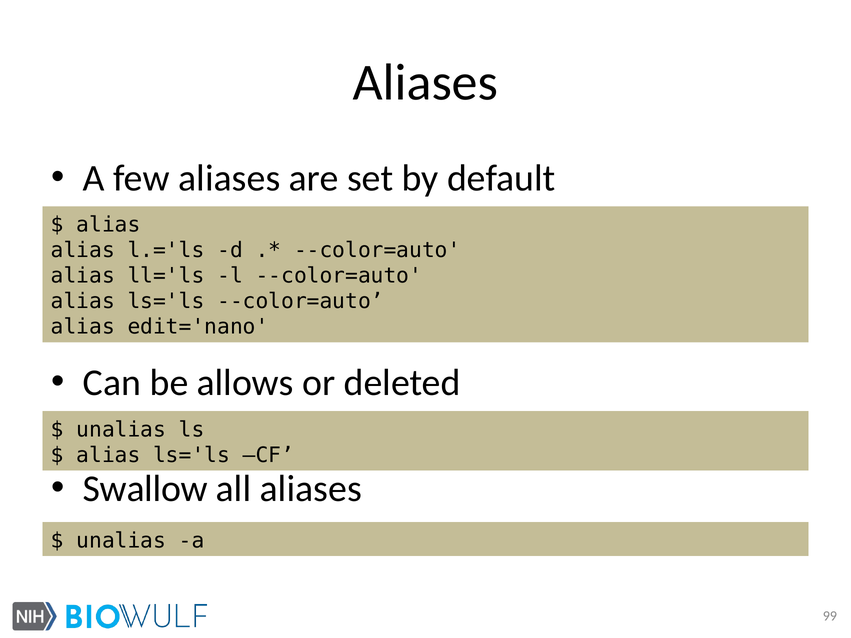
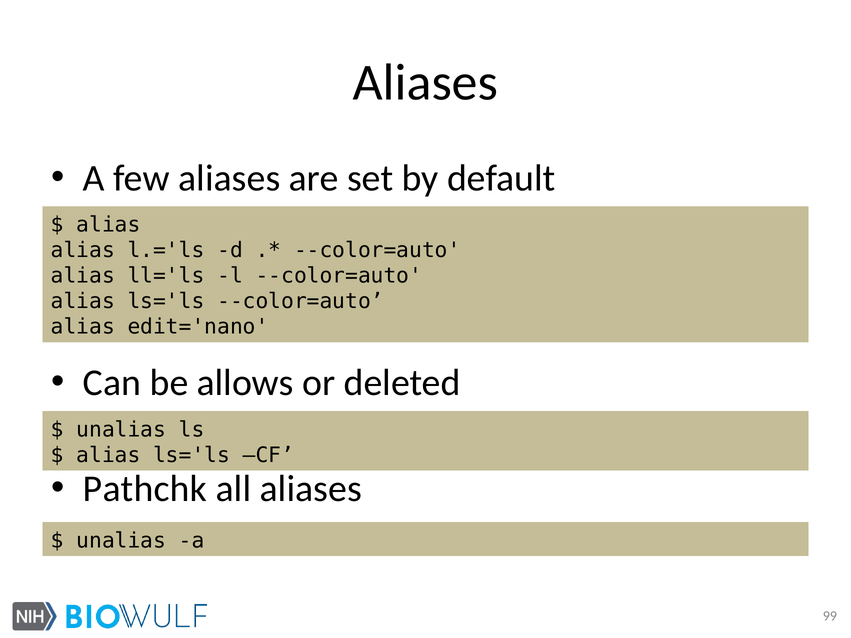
Swallow: Swallow -> Pathchk (145, 489)
